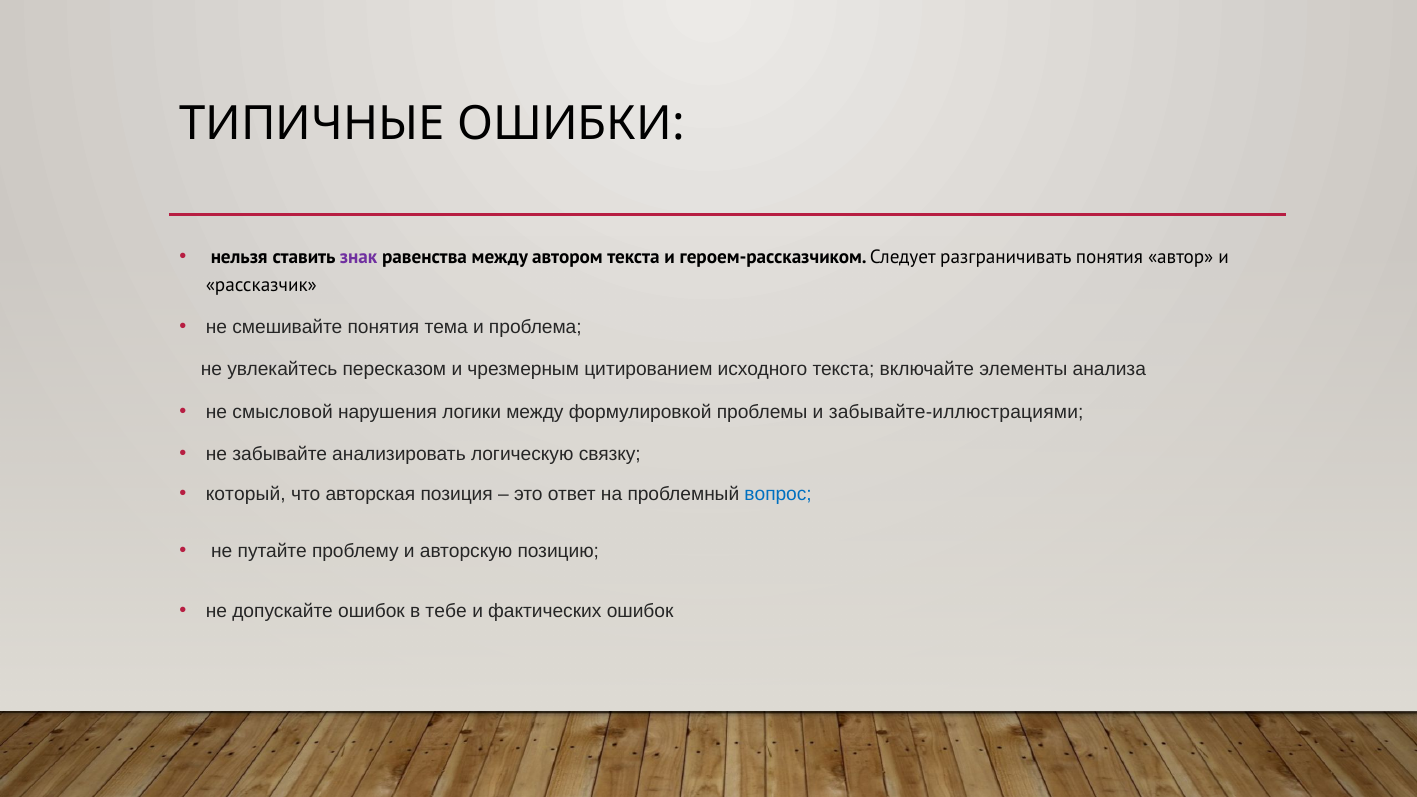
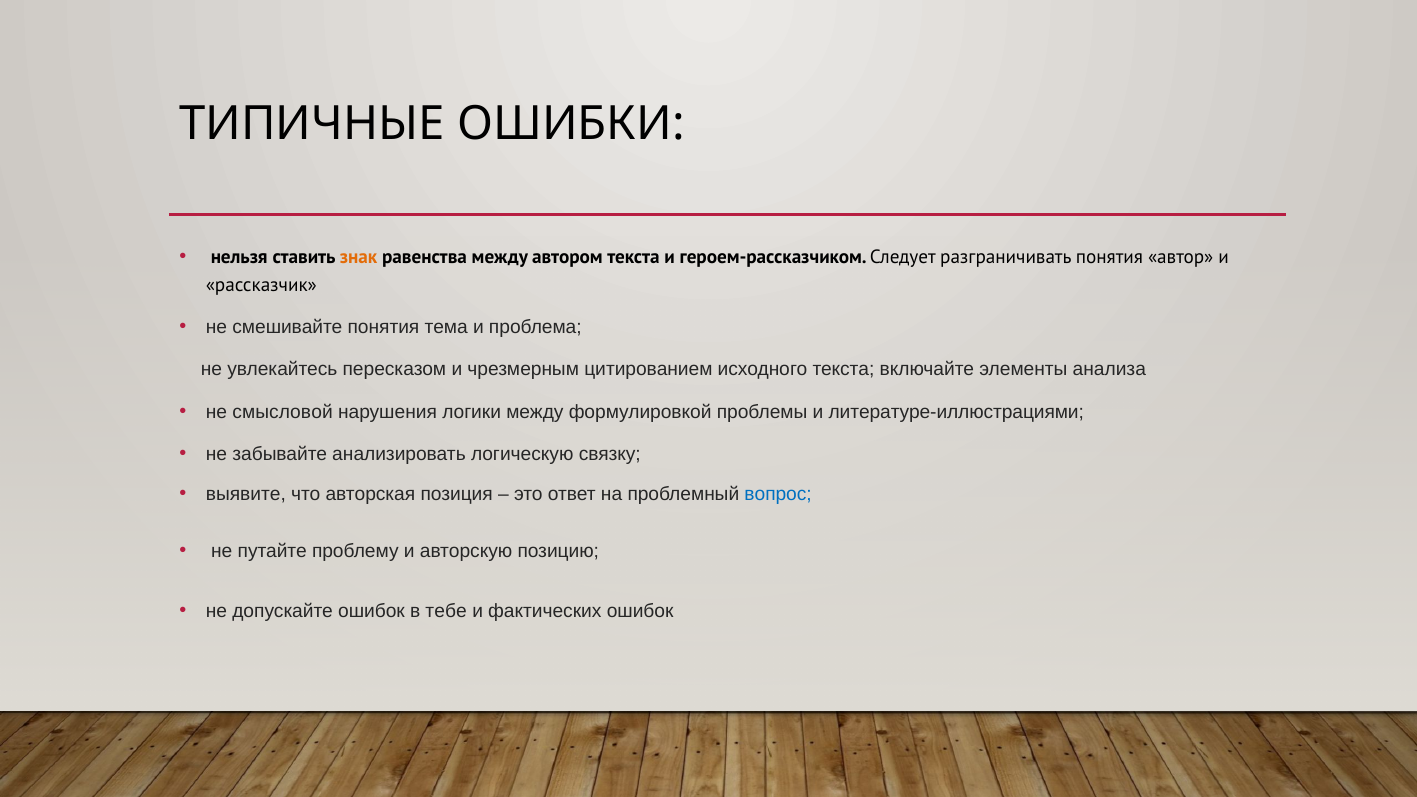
знак colour: purple -> orange (359, 257)
забывайте-иллюстрациями: забывайте-иллюстрациями -> литературе-иллюстрациями (956, 412)
который: который -> выявите (246, 494)
